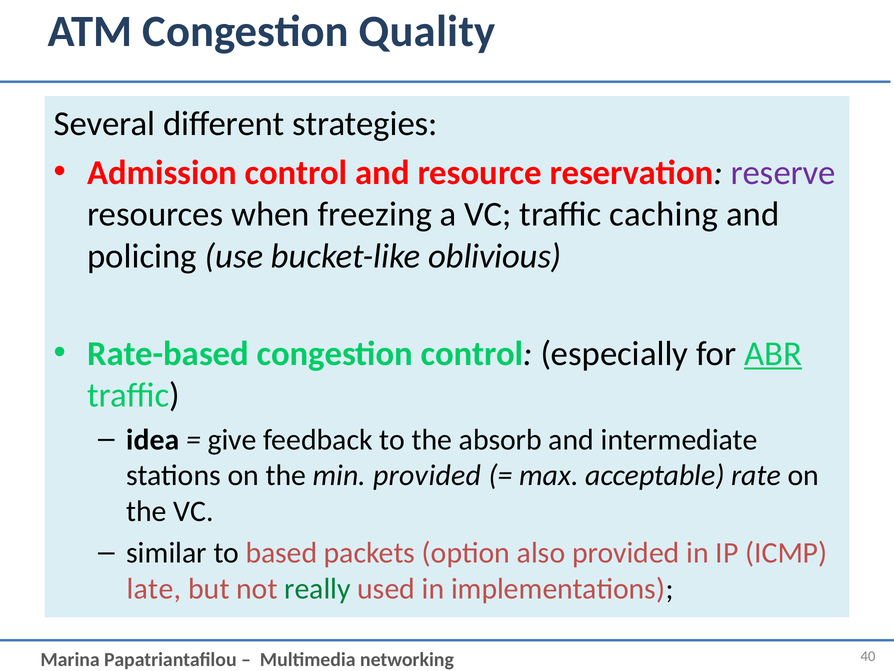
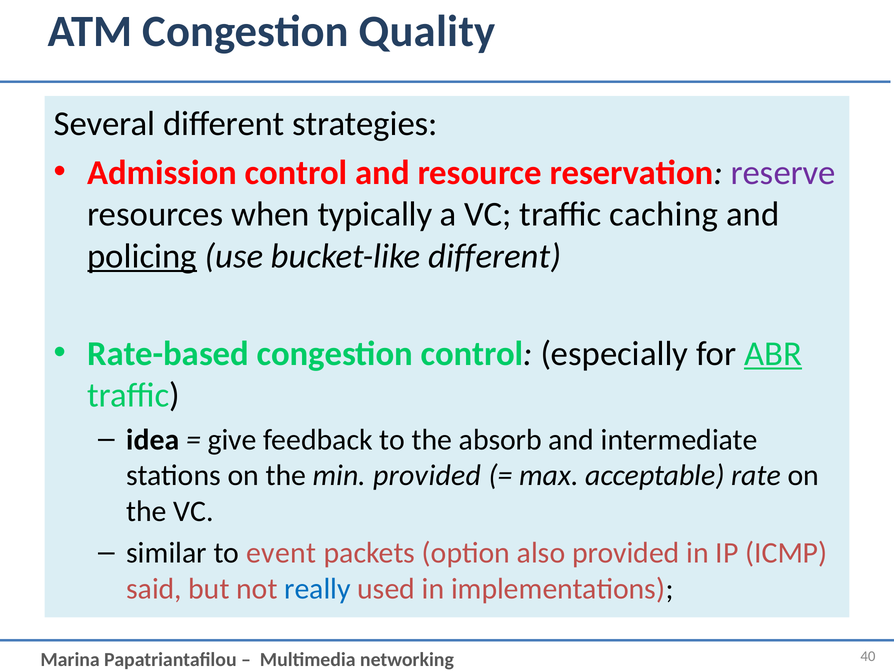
freezing: freezing -> typically (375, 214)
policing underline: none -> present (142, 256)
bucket-like oblivious: oblivious -> different (495, 256)
based: based -> event (281, 553)
late: late -> said (154, 588)
really colour: green -> blue (317, 588)
